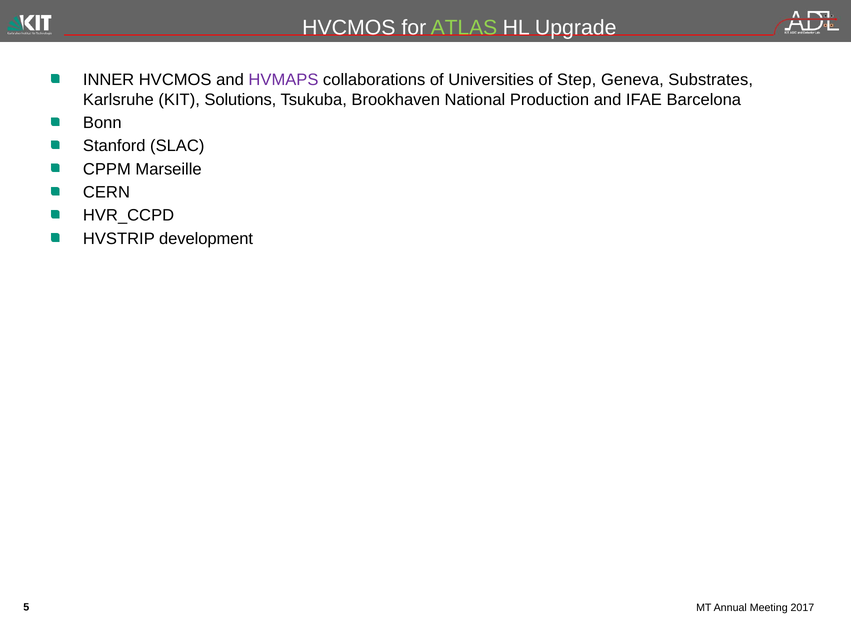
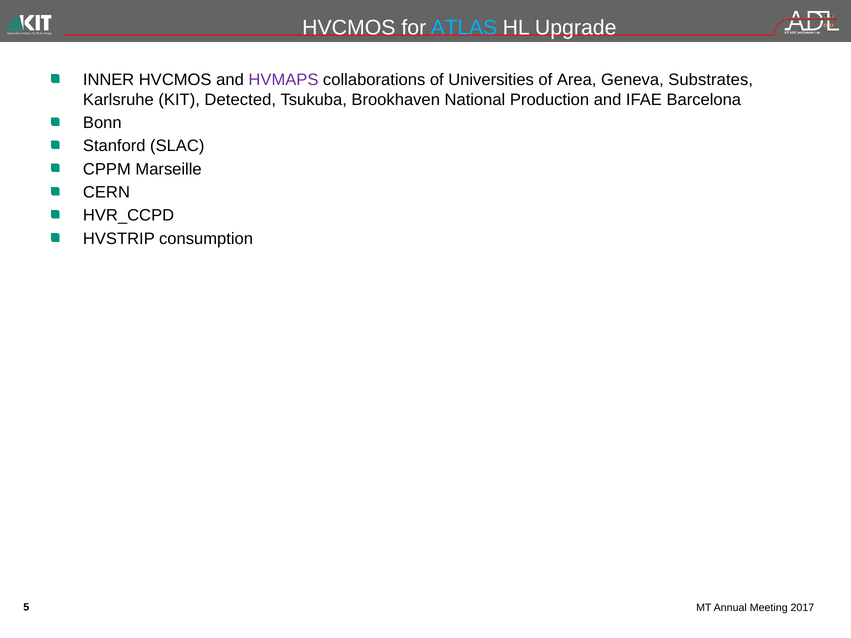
ATLAS colour: light green -> light blue (464, 28)
Step: Step -> Area (577, 80)
Solutions: Solutions -> Detected (240, 100)
development: development -> consumption (206, 239)
